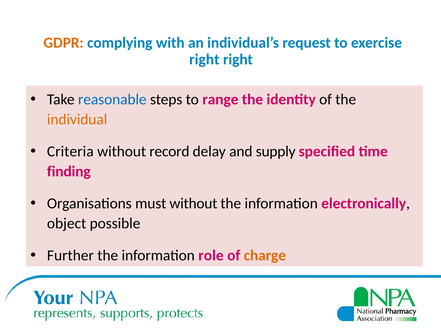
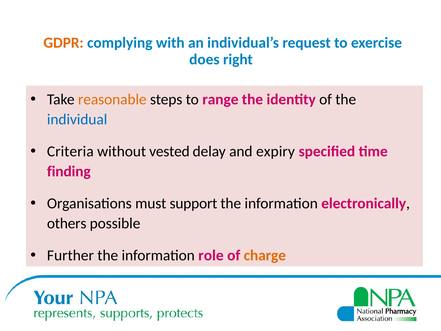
right: right -> does (204, 59)
reasonable colour: blue -> orange (112, 99)
individual colour: orange -> blue (77, 119)
record: record -> vested (169, 151)
supply: supply -> expiry (276, 151)
must without: without -> support (193, 203)
object: object -> others (67, 223)
